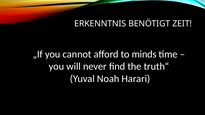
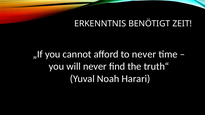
to minds: minds -> never (144, 54)
